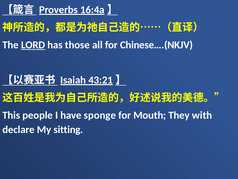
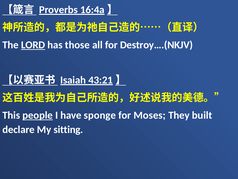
Chinese….(NKJV: Chinese….(NKJV -> Destroy….(NKJV (156, 45)
people underline: none -> present (38, 115)
Mouth: Mouth -> Moses (150, 115)
with: with -> built (202, 115)
